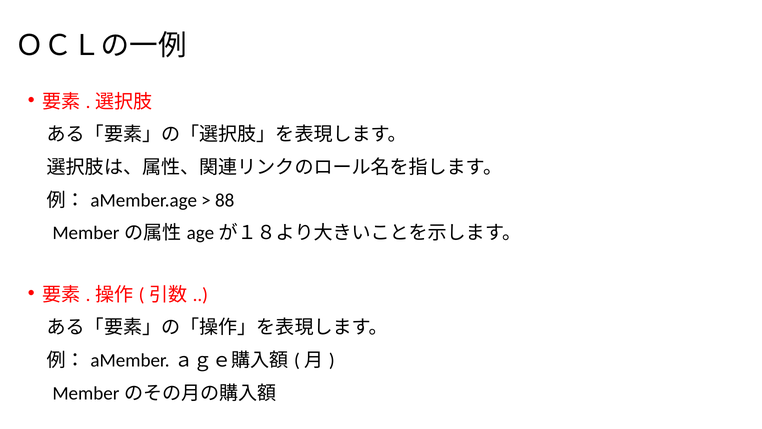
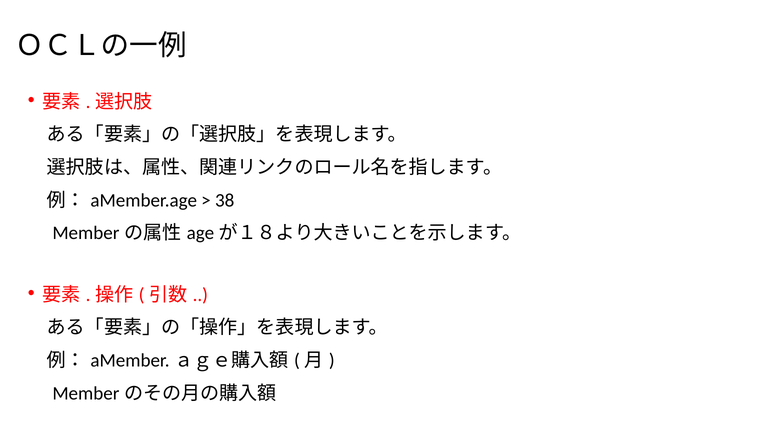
88: 88 -> 38 (225, 200)
